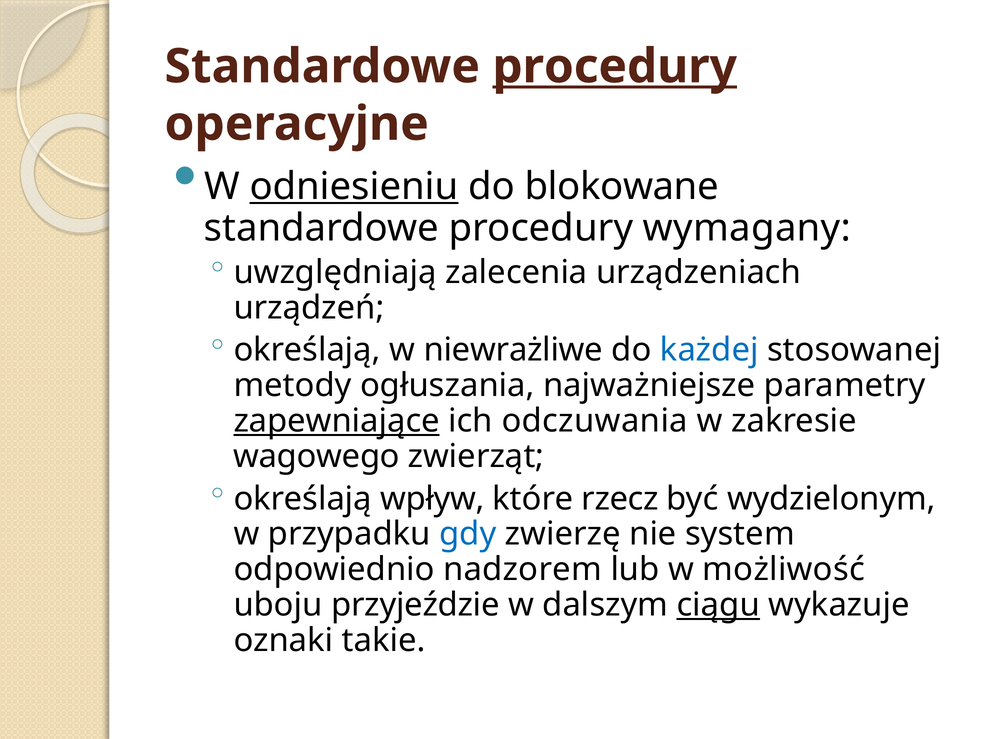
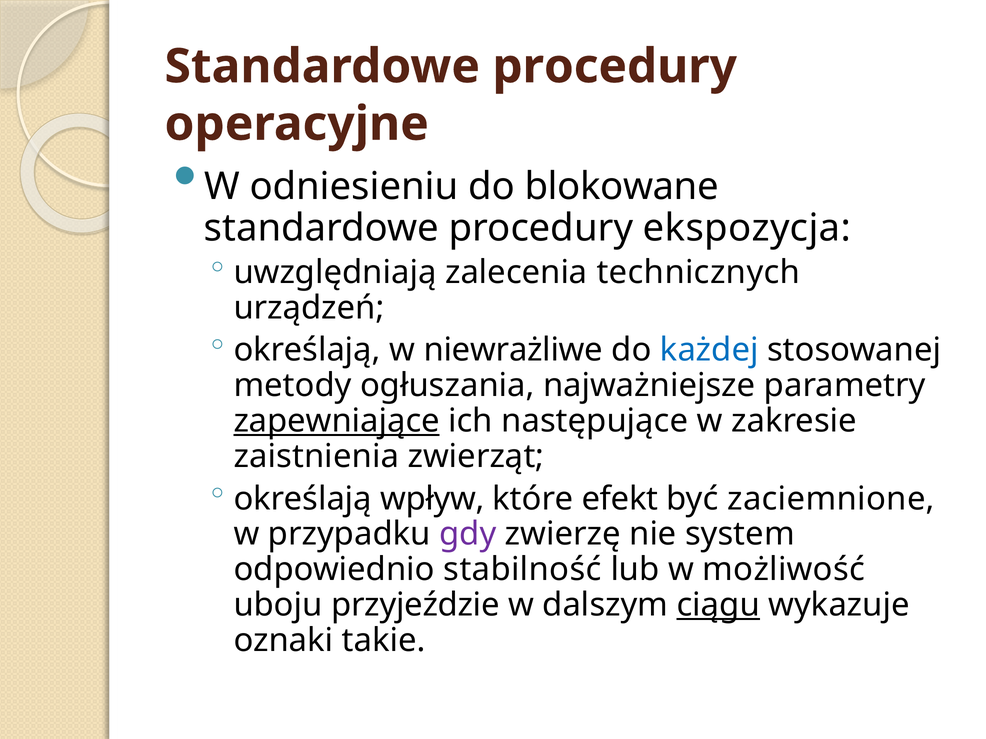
procedury underline: present -> none (615, 67)
odniesieniu underline: present -> none (354, 187)
wymagany: wymagany -> ekspozycja (747, 228)
urządzeniach: urządzeniach -> technicznych (698, 273)
odczuwania: odczuwania -> następujące (595, 421)
wagowego: wagowego -> zaistnienia (316, 457)
rzecz: rzecz -> efekt (620, 499)
wydzielonym: wydzielonym -> zaciemnione (831, 499)
gdy colour: blue -> purple (468, 534)
nadzorem: nadzorem -> stabilność (522, 570)
